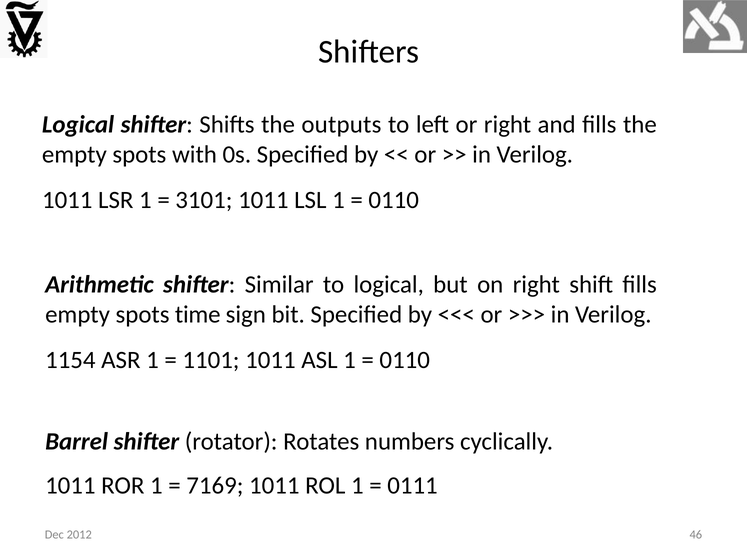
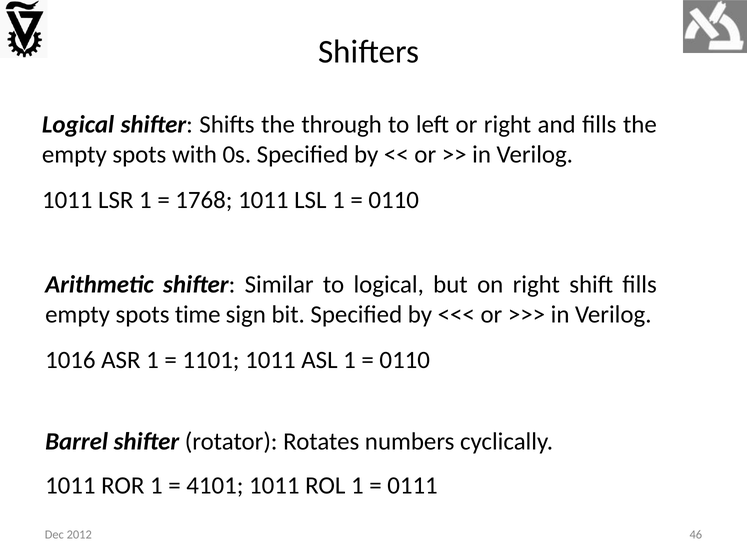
outputs: outputs -> through (342, 125)
3101: 3101 -> 1768 (204, 200)
1154: 1154 -> 1016 (70, 360)
7169: 7169 -> 4101 (215, 486)
